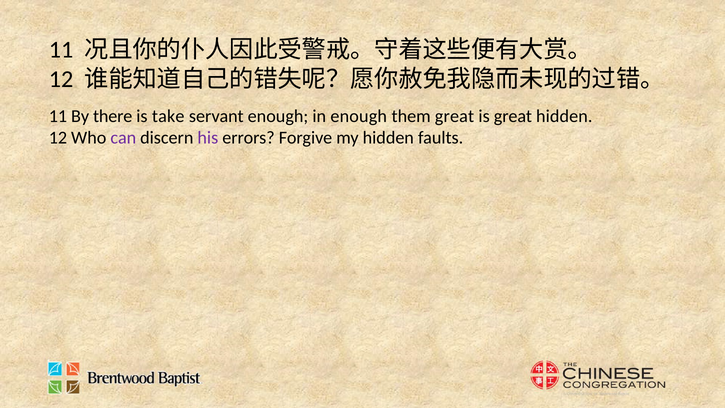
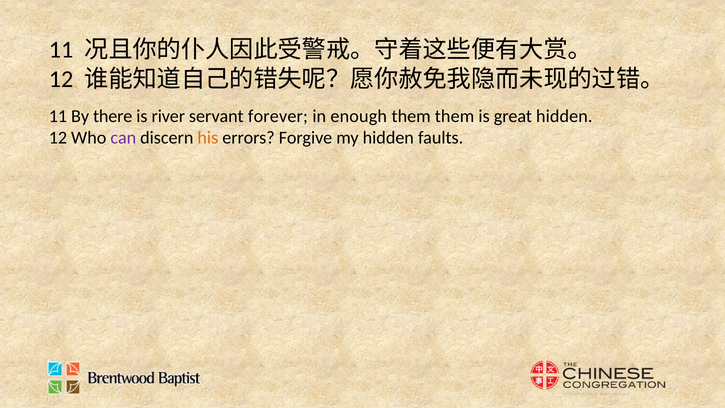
take: take -> river (168, 116)
servant enough: enough -> forever (278, 116)
them great: great -> them (455, 116)
his colour: purple -> orange (208, 138)
